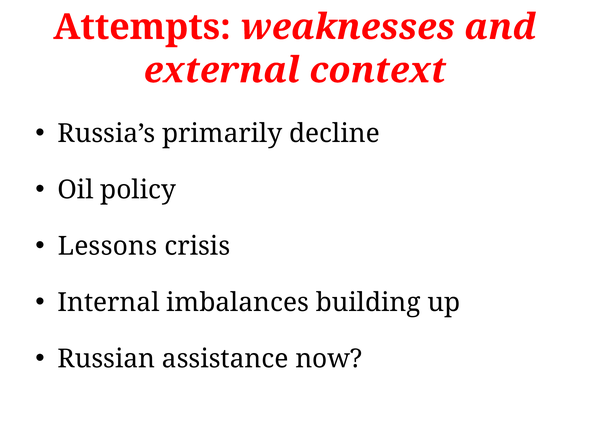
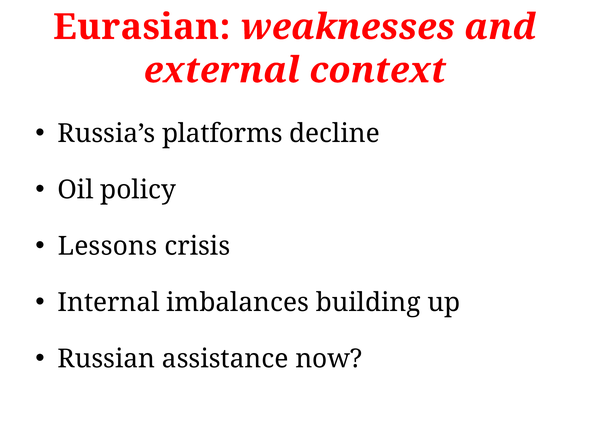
Attempts: Attempts -> Eurasian (142, 27)
primarily: primarily -> platforms (222, 134)
